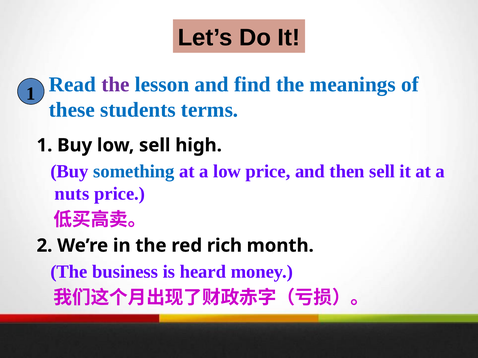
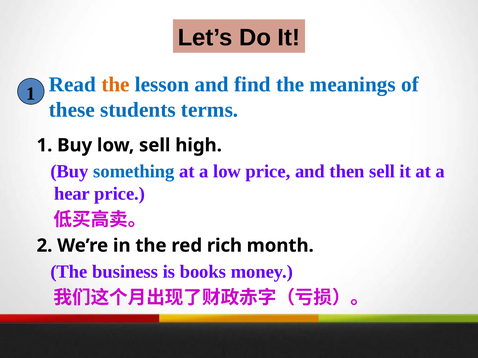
the colour: purple -> orange (115, 85)
nuts: nuts -> hear (72, 194)
heard: heard -> books (203, 272)
